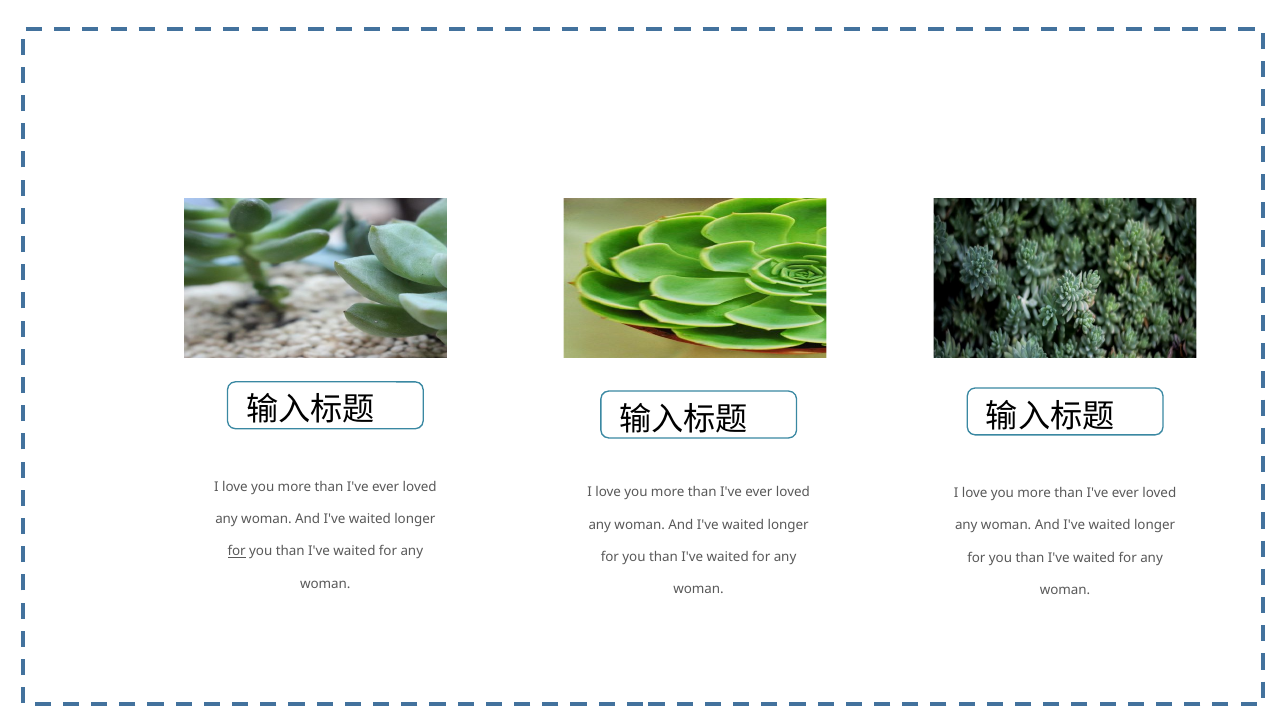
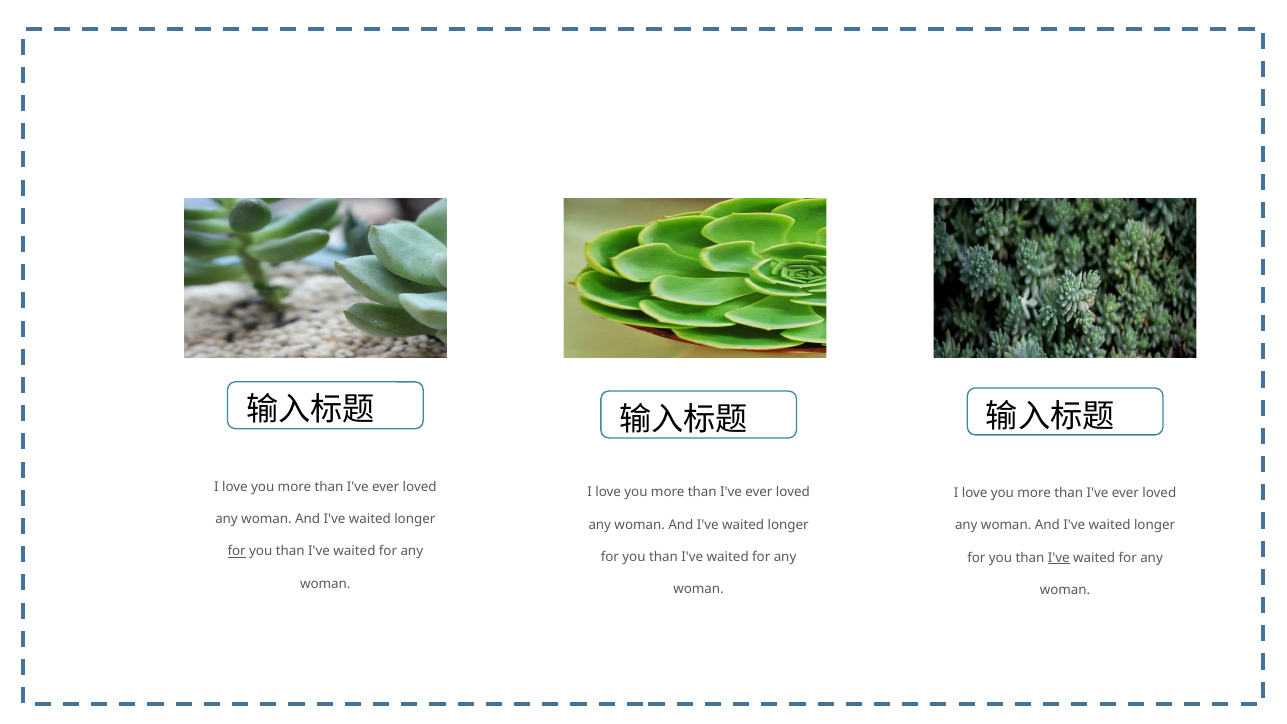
I've underline: none -> present (1059, 558)
